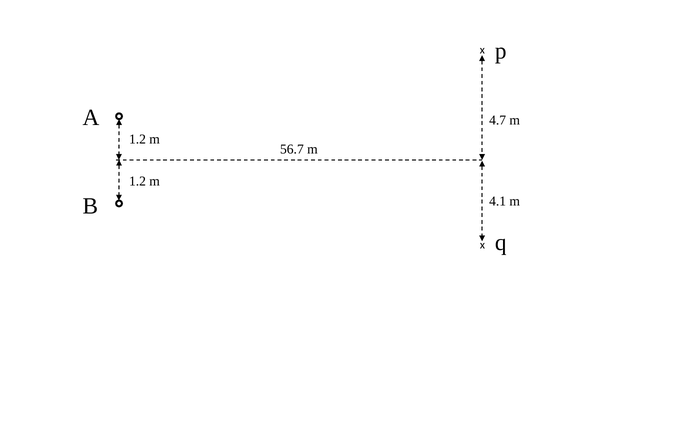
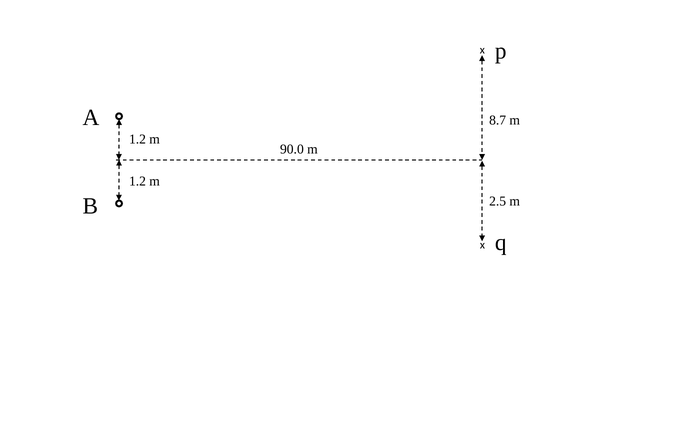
4.7: 4.7 -> 8.7 (498, 120)
56.7: 56.7 -> 90.0 (292, 149)
4.1: 4.1 -> 2.5 (498, 201)
